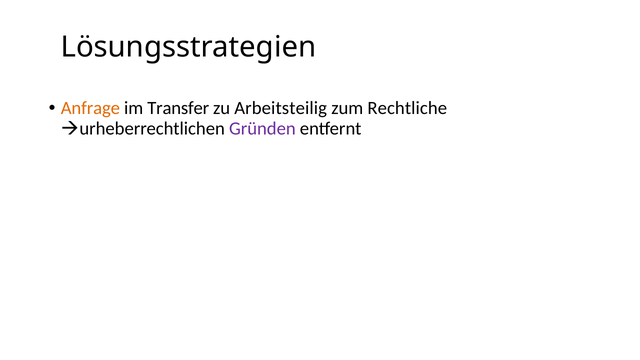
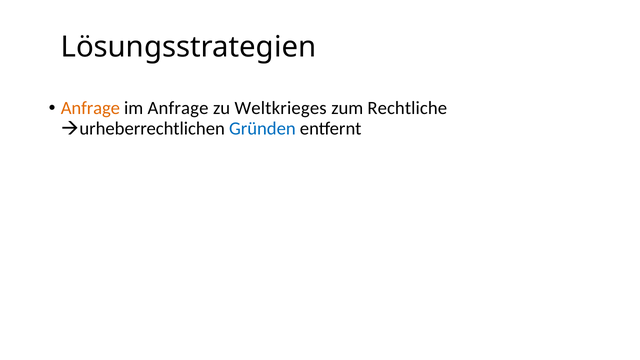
im Transfer: Transfer -> Anfrage (178, 108)
Arbeitsteilig: Arbeitsteilig -> Weltkrieges (281, 108)
Gründen colour: purple -> blue (262, 128)
